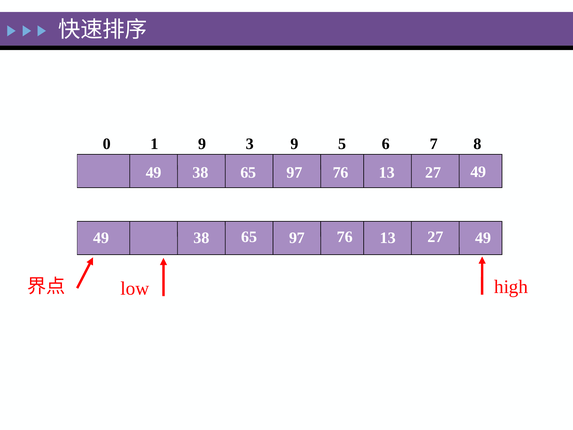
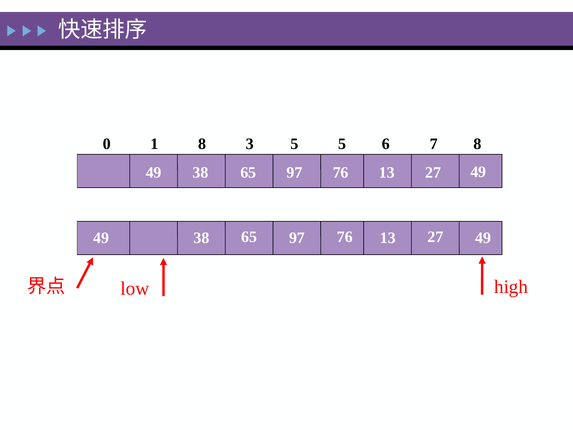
1 9: 9 -> 8 (202, 144)
3 9: 9 -> 5 (294, 144)
